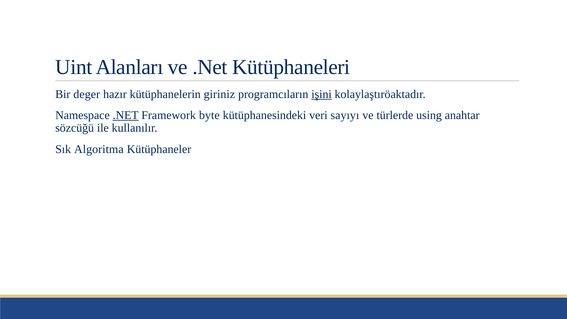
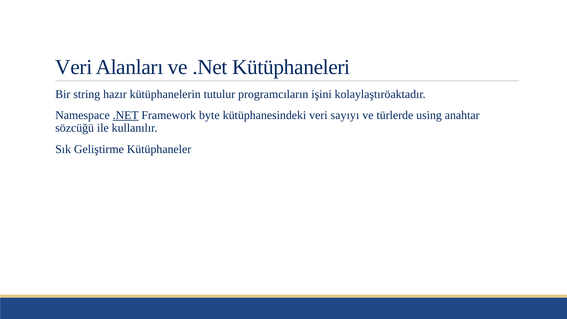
Uint: Uint -> Veri (74, 67)
deger: deger -> string (87, 94)
giriniz: giriniz -> tutulur (219, 94)
işini underline: present -> none (322, 94)
Algoritma: Algoritma -> Geliştirme (99, 149)
